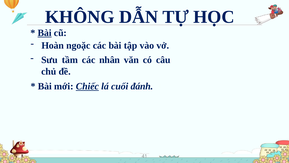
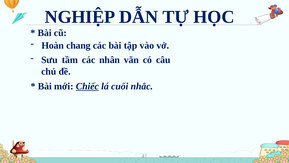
KHÔNG: KHÔNG -> NGHIỆP (80, 17)
Bài underline: present -> none (45, 33)
ngoặc: ngoặc -> chang (78, 45)
đánh: đánh -> nhắc (142, 86)
